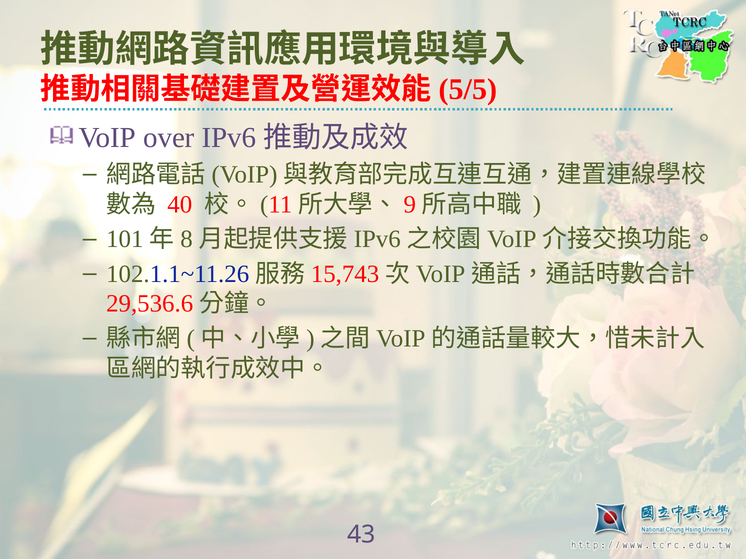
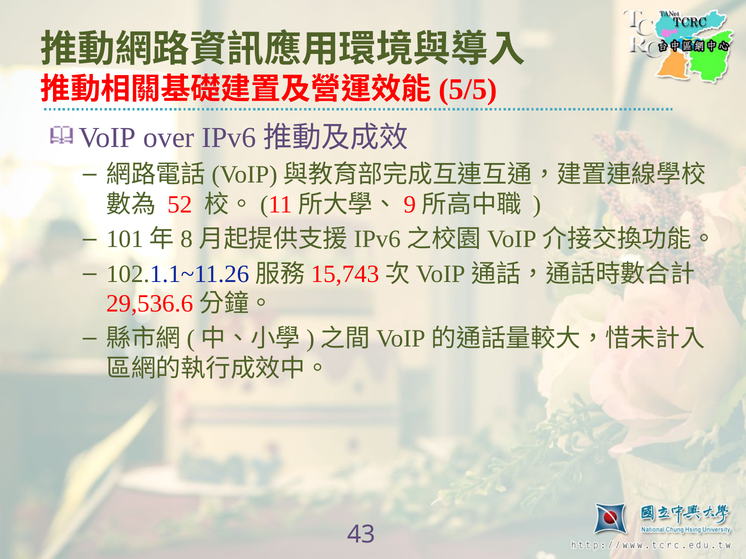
40: 40 -> 52 (180, 205)
